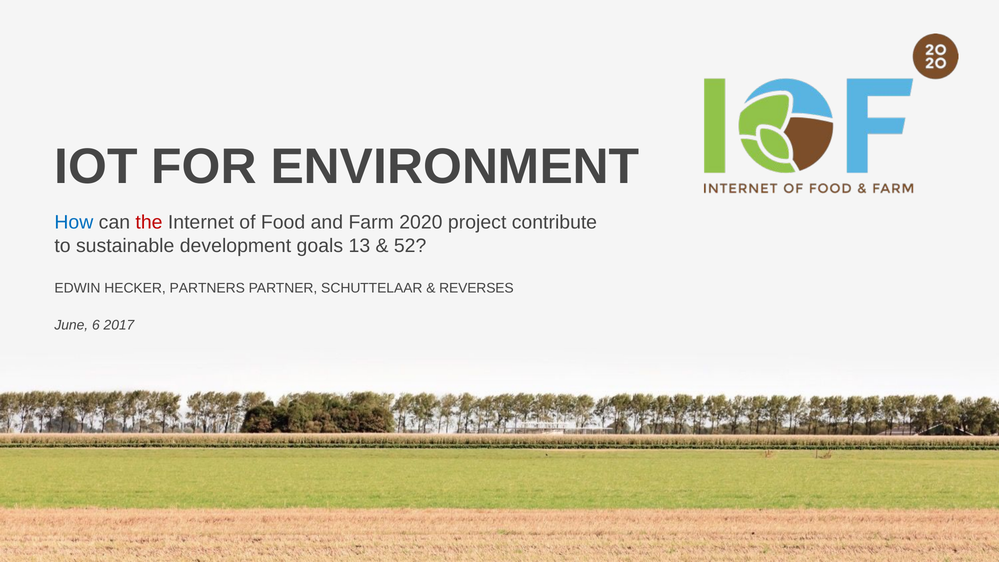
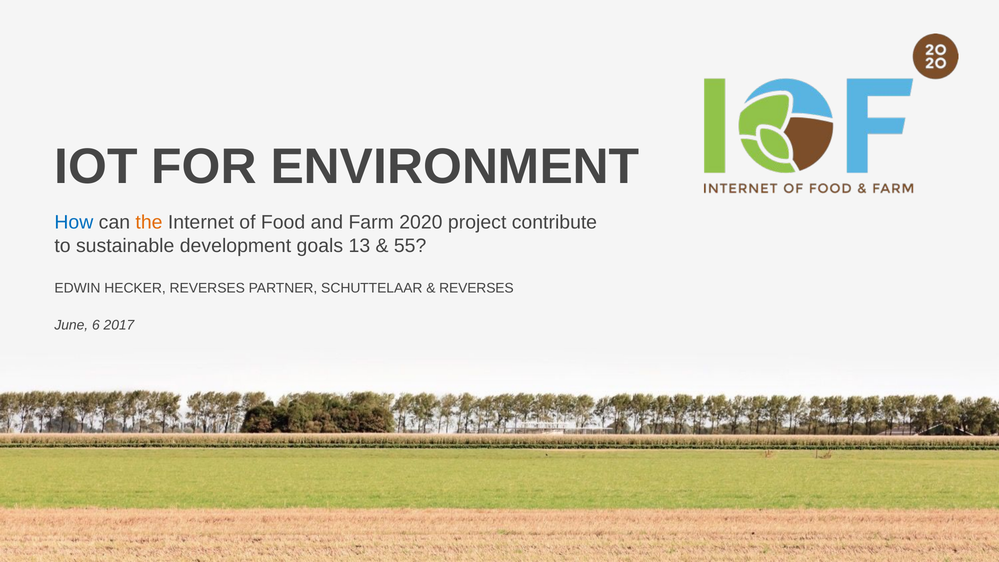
the colour: red -> orange (149, 222)
52: 52 -> 55 (410, 246)
HECKER PARTNERS: PARTNERS -> REVERSES (207, 288)
